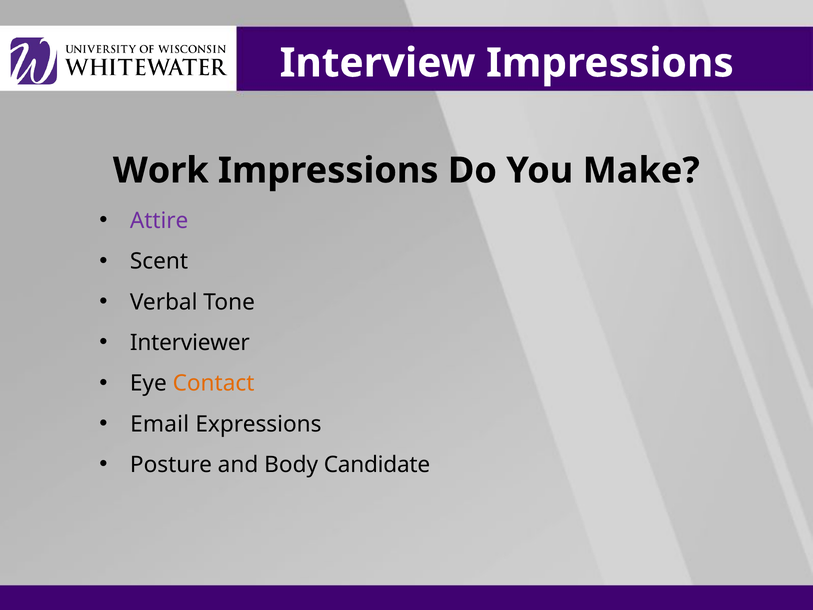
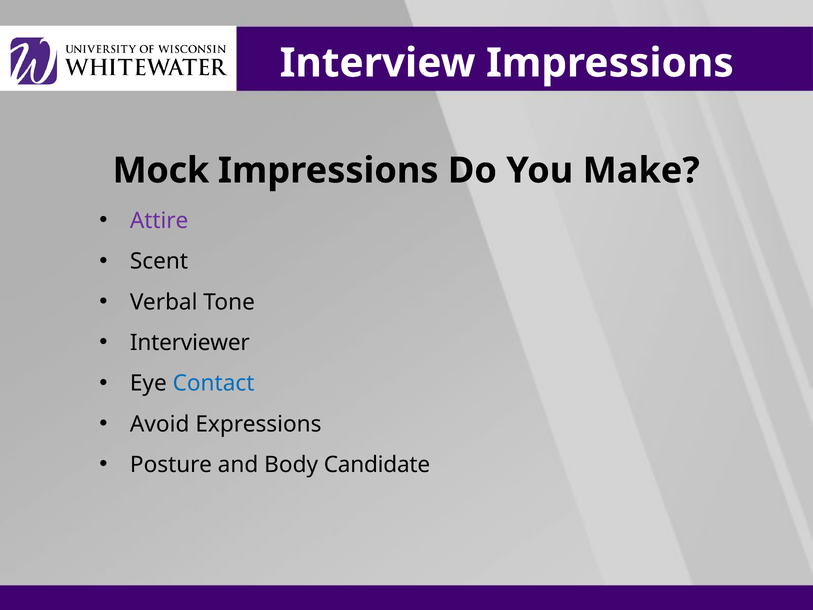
Work: Work -> Mock (161, 170)
Contact colour: orange -> blue (214, 383)
Email: Email -> Avoid (160, 424)
